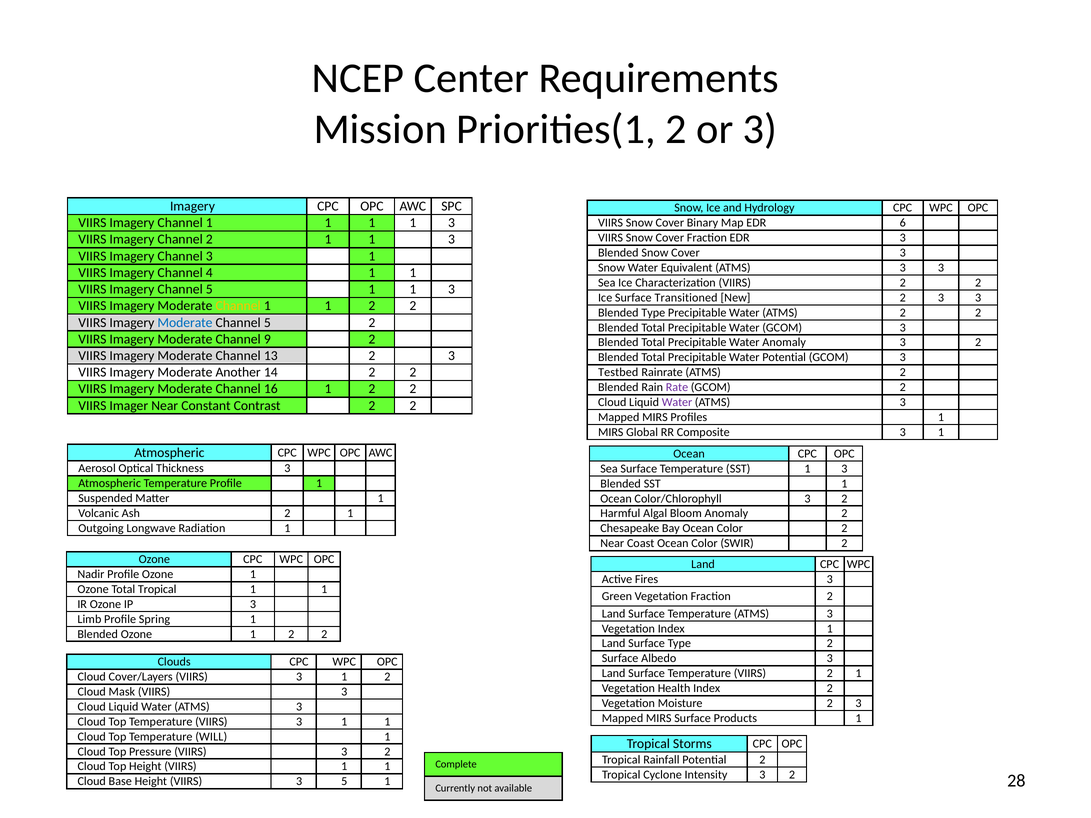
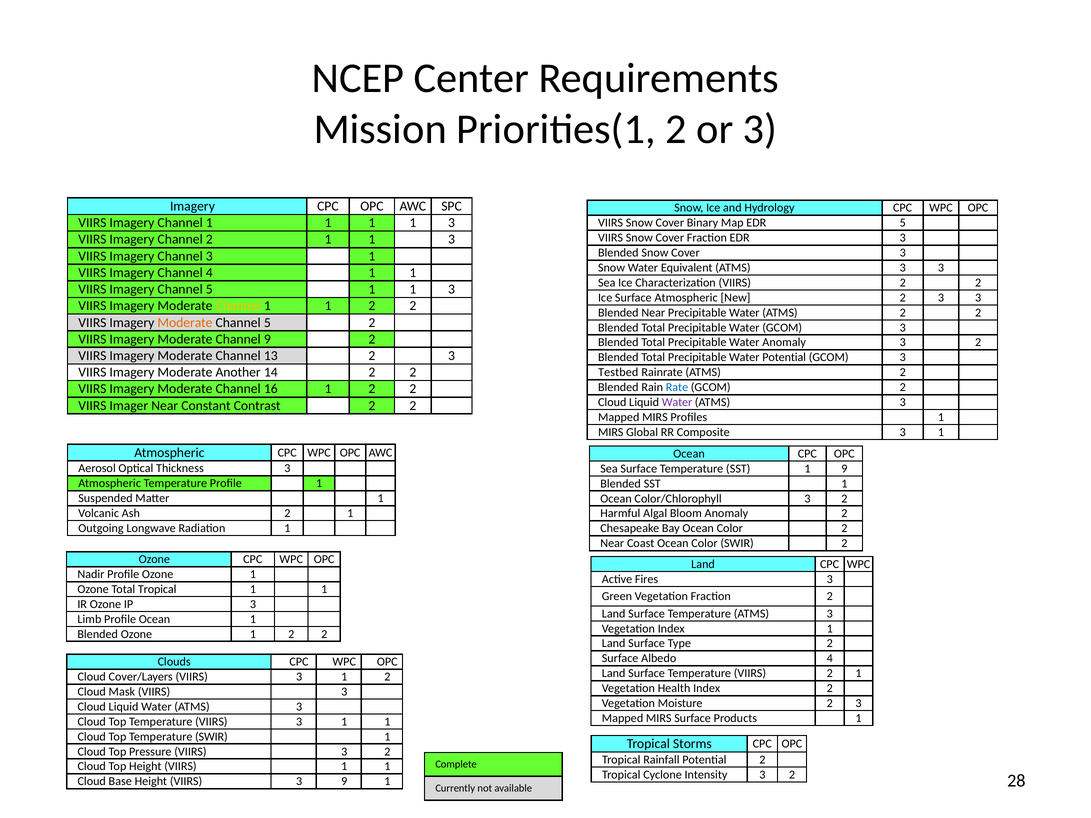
EDR 6: 6 -> 5 (903, 223)
Surface Transitioned: Transitioned -> Atmospheric (686, 298)
Blended Type: Type -> Near (653, 313)
Moderate colour: blue -> orange (185, 323)
Rate colour: purple -> blue (677, 387)
SST 1 3: 3 -> 9 (844, 469)
Profile Spring: Spring -> Ocean (155, 619)
Albedo 3: 3 -> 4 (830, 659)
Temperature WILL: WILL -> SWIR (211, 737)
3 5: 5 -> 9 (344, 782)
